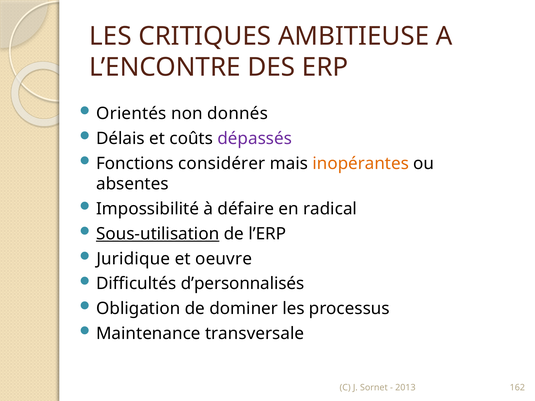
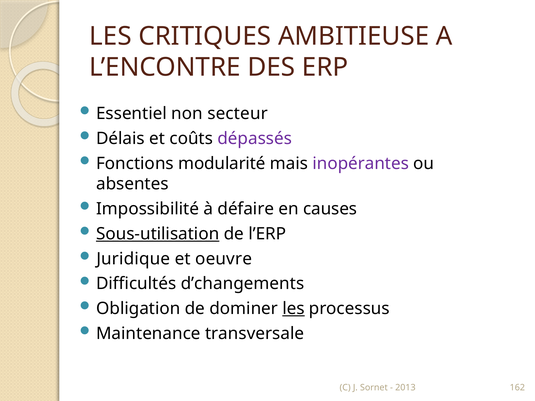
Orientés: Orientés -> Essentiel (132, 114)
donnés: donnés -> secteur (238, 114)
considérer: considérer -> modularité (222, 163)
inopérantes colour: orange -> purple (361, 163)
radical: radical -> causes (330, 209)
d’personnalisés: d’personnalisés -> d’changements (242, 284)
les underline: none -> present (293, 309)
